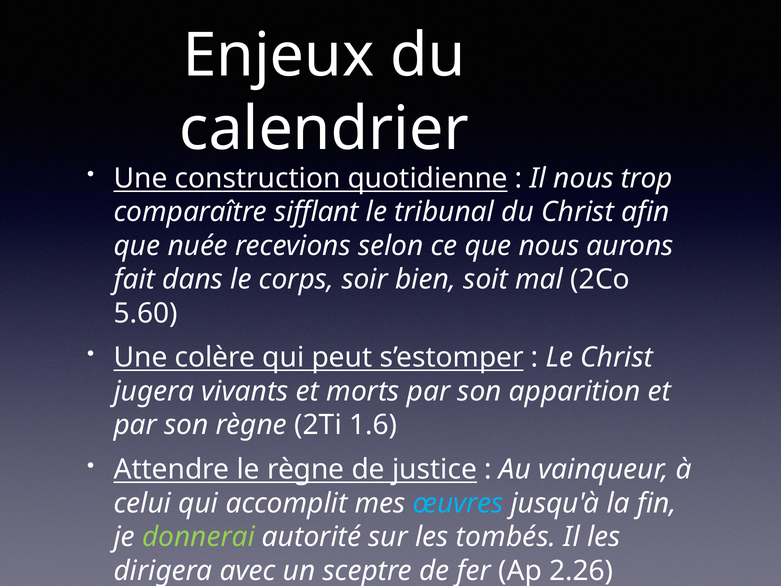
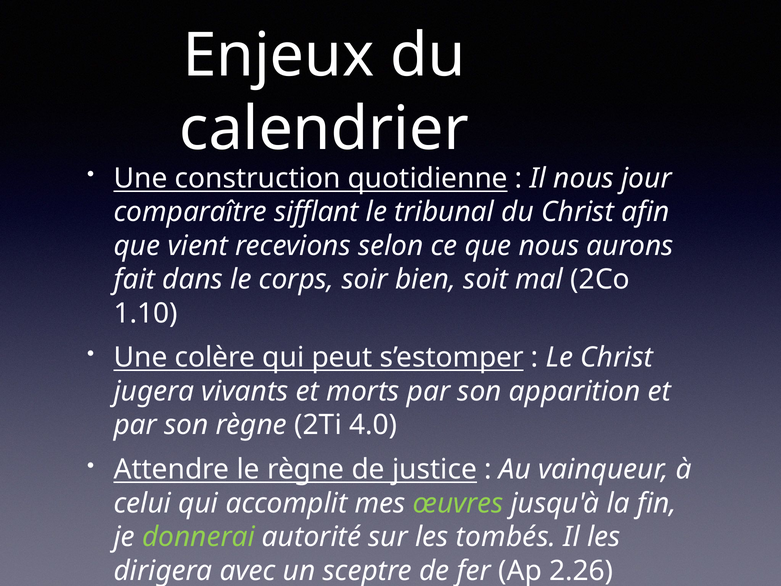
trop: trop -> jour (646, 178)
nuée: nuée -> vient (198, 246)
5.60: 5.60 -> 1.10 (146, 313)
1.6: 1.6 -> 4.0 (373, 425)
œuvres colour: light blue -> light green (458, 503)
